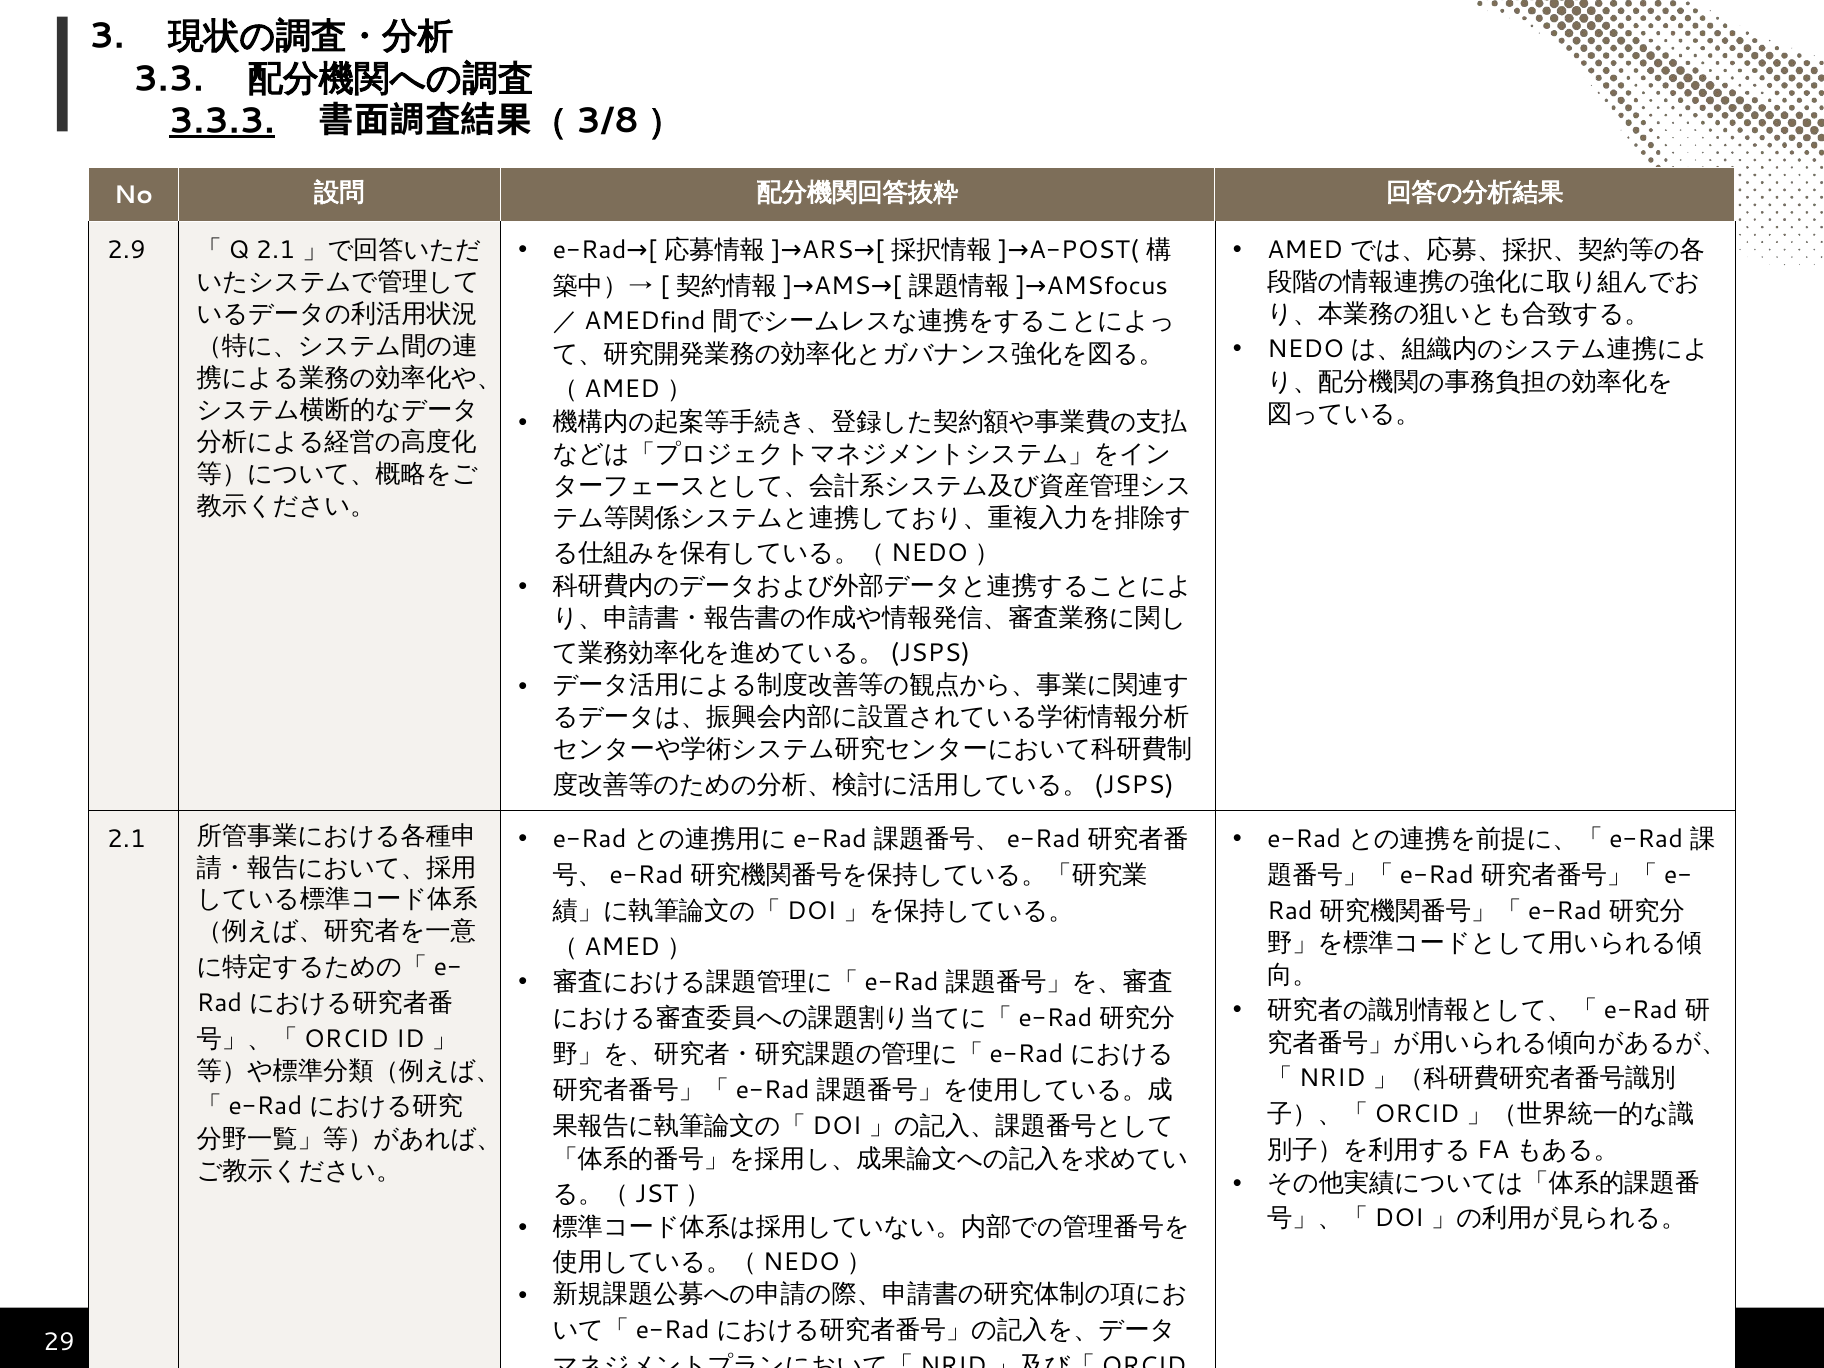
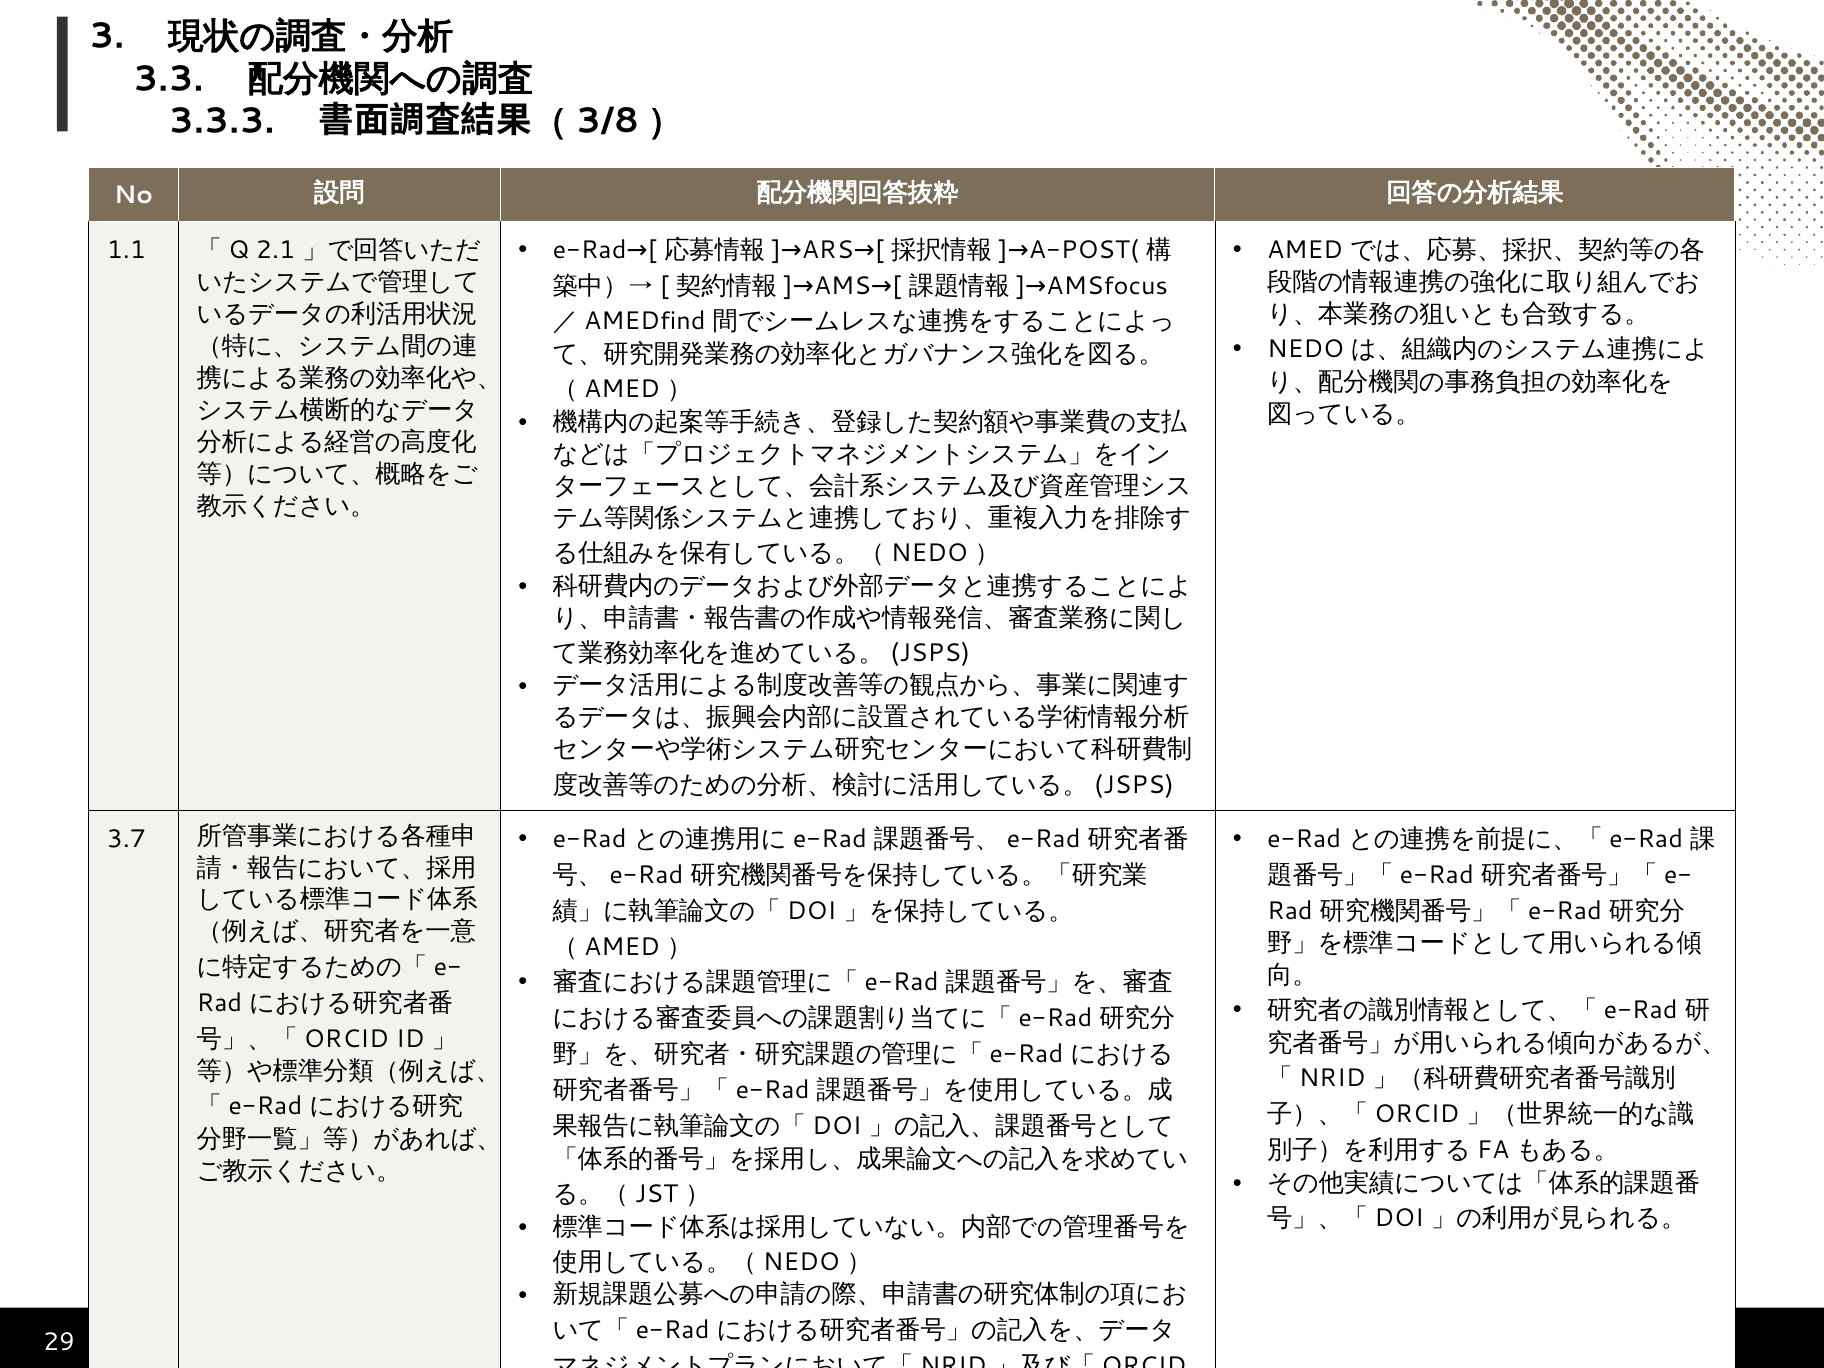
3.3.3 underline: present -> none (222, 121)
2.9: 2.9 -> 1.1 (126, 250)
2.1: 2.1 -> 3.7 (126, 839)
